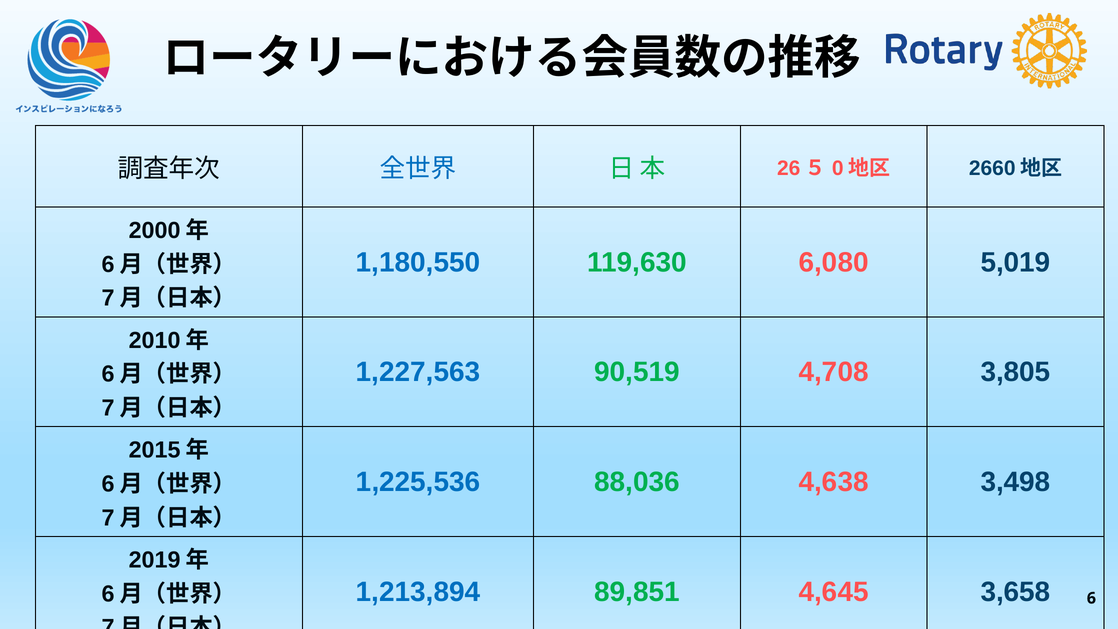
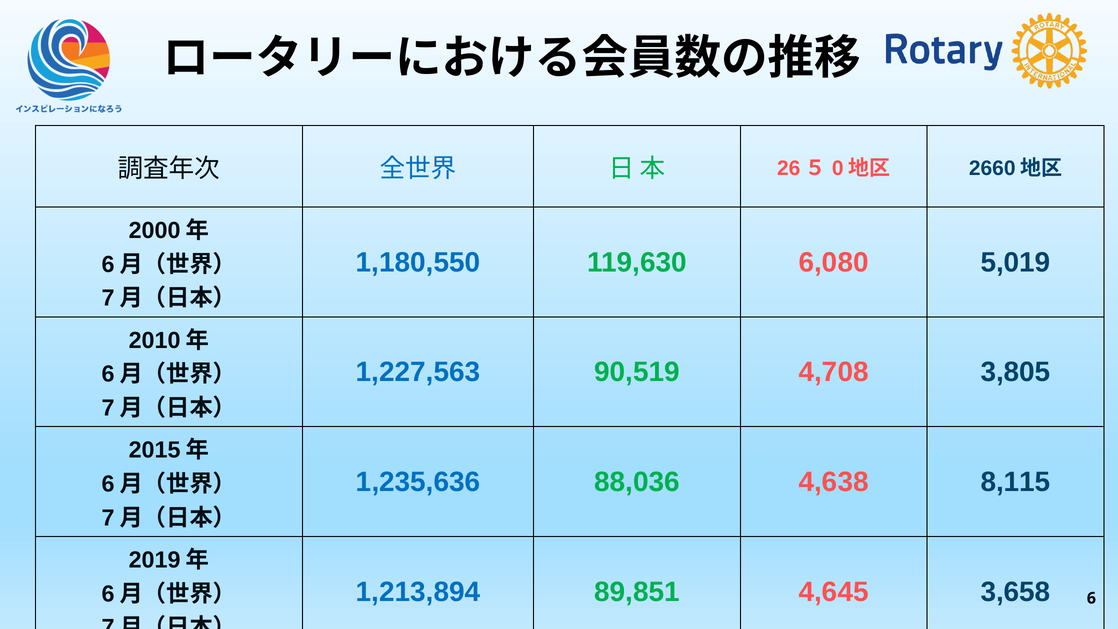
1,225,536: 1,225,536 -> 1,235,636 (418, 482)
3,498: 3,498 -> 8,115 (1016, 482)
